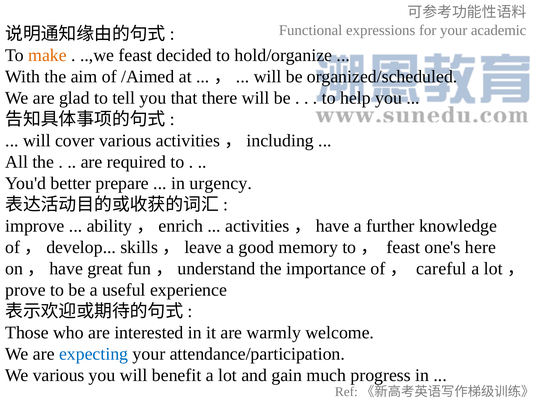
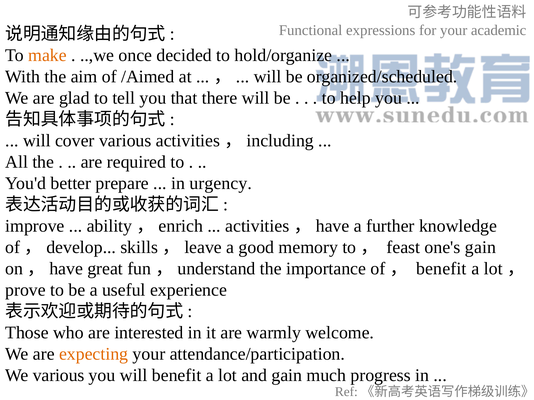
..,we feast: feast -> once (135, 55)
one's here: here -> gain (481, 248)
of， careful: careful -> benefit (441, 269)
expecting colour: blue -> orange (94, 354)
